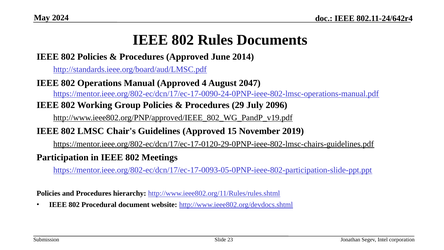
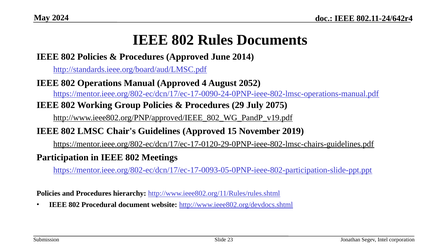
2047: 2047 -> 2052 (250, 83)
2096: 2096 -> 2075 (277, 105)
